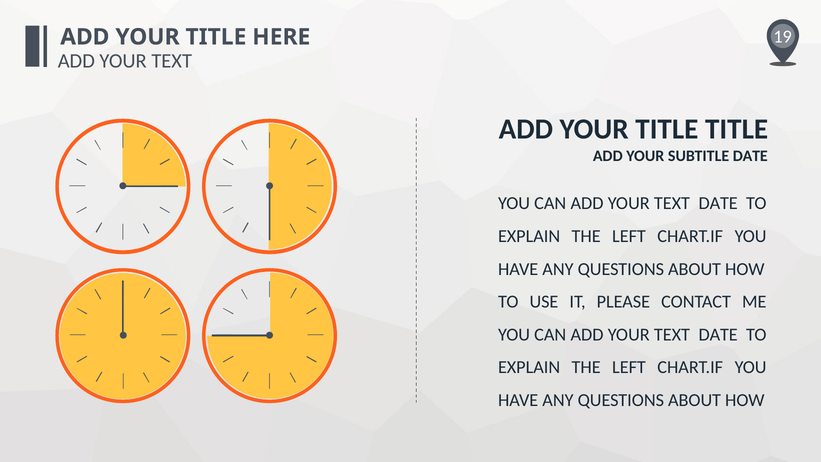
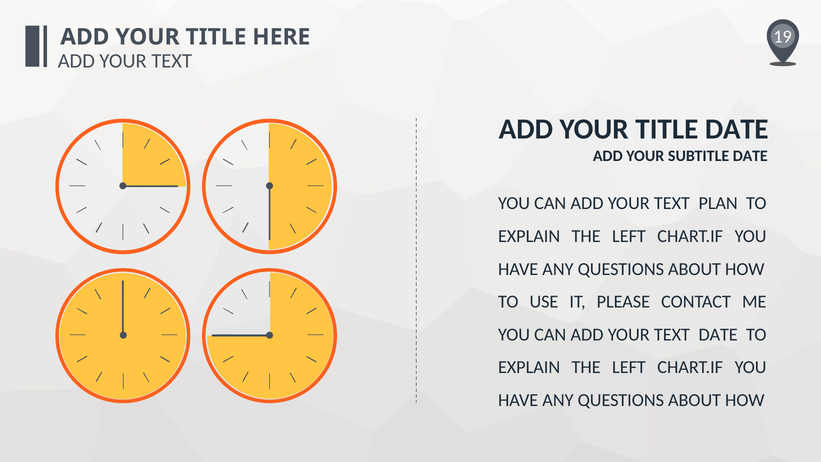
TITLE TITLE: TITLE -> DATE (737, 129)
DATE: DATE -> PLAN (718, 203)
